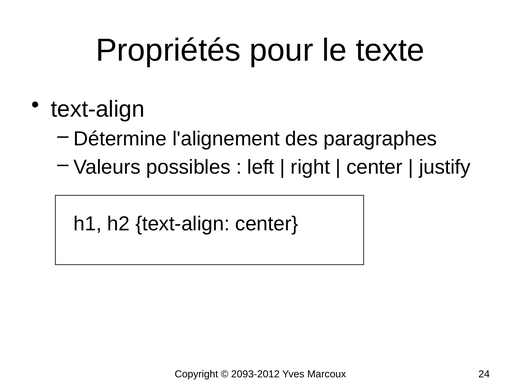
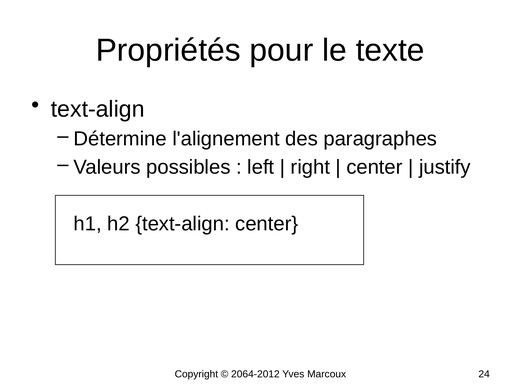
2093-2012: 2093-2012 -> 2064-2012 (255, 375)
